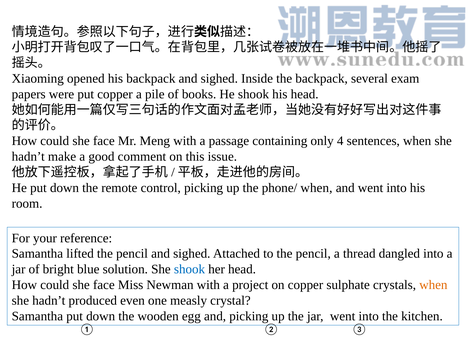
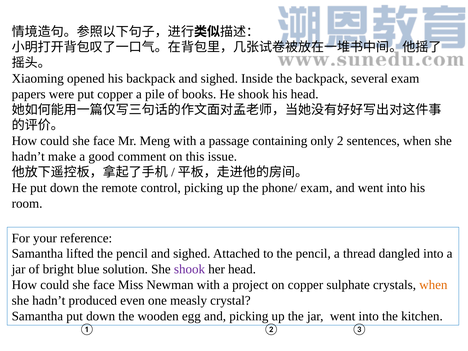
4: 4 -> 2 (340, 141)
phone/ when: when -> exam (316, 188)
shook colour: blue -> purple (190, 269)
